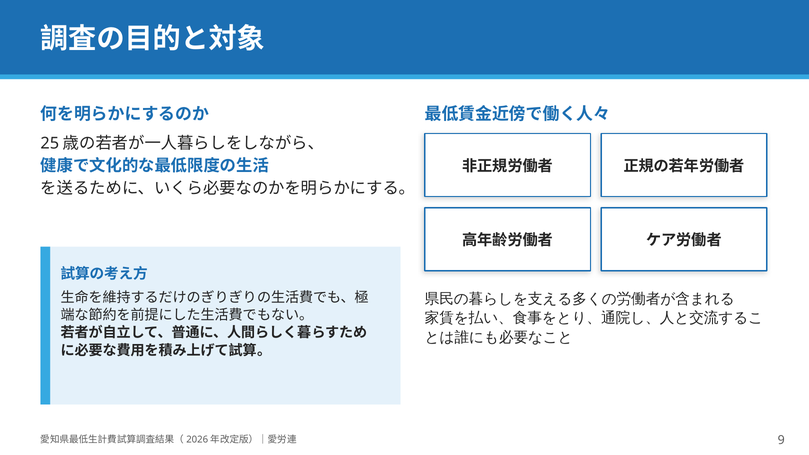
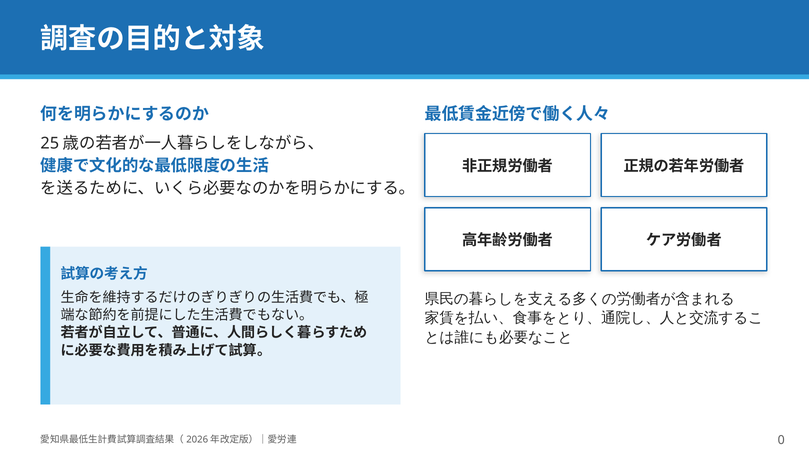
9: 9 -> 0 (781, 440)
